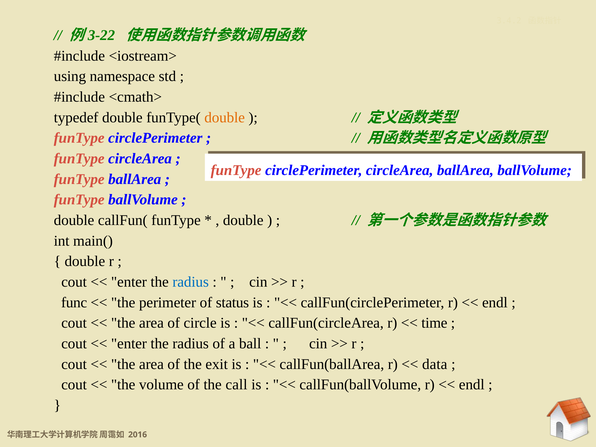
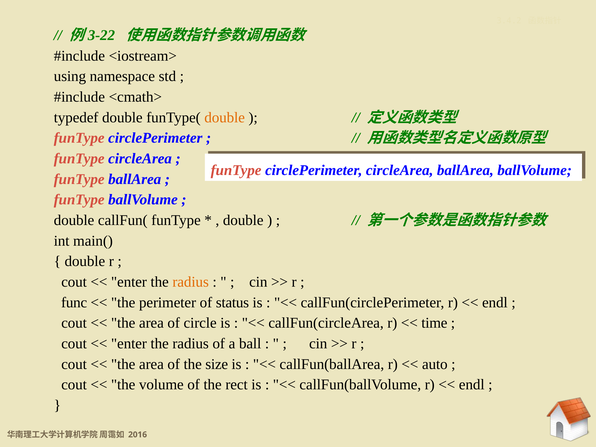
radius colour: blue -> orange (191, 282)
exit: exit -> size (217, 364)
data: data -> auto (435, 364)
call: call -> rect (237, 385)
